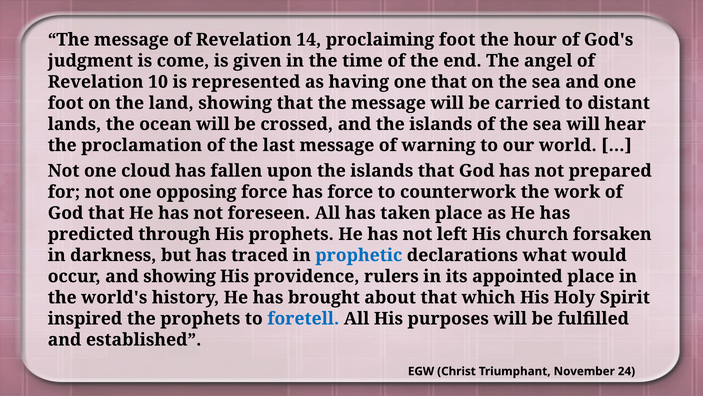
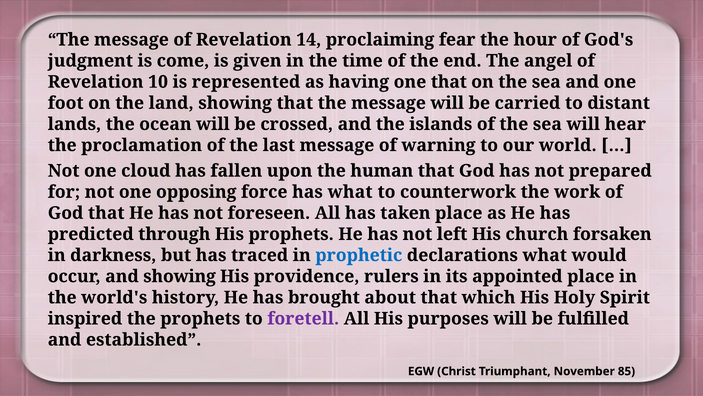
proclaiming foot: foot -> fear (457, 40)
upon the islands: islands -> human (382, 171)
has force: force -> what (350, 192)
foretell colour: blue -> purple (303, 318)
24: 24 -> 85 (626, 371)
